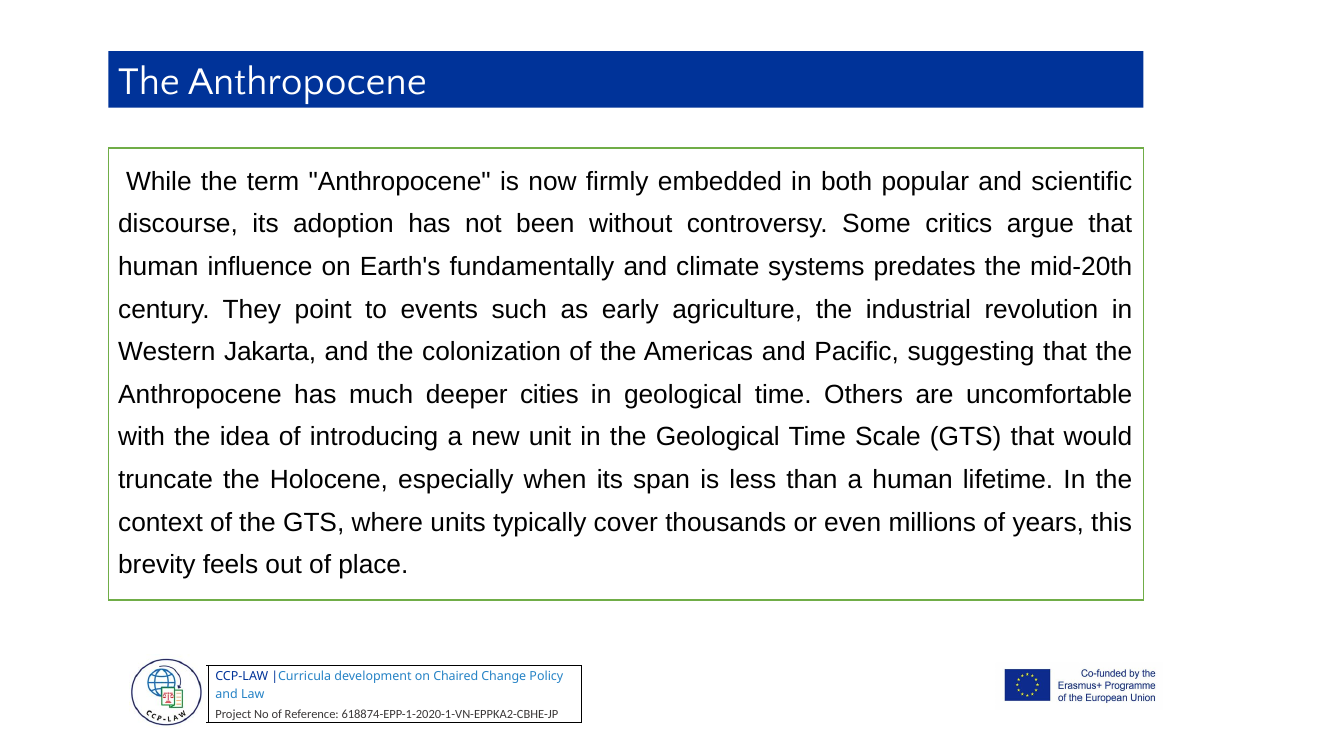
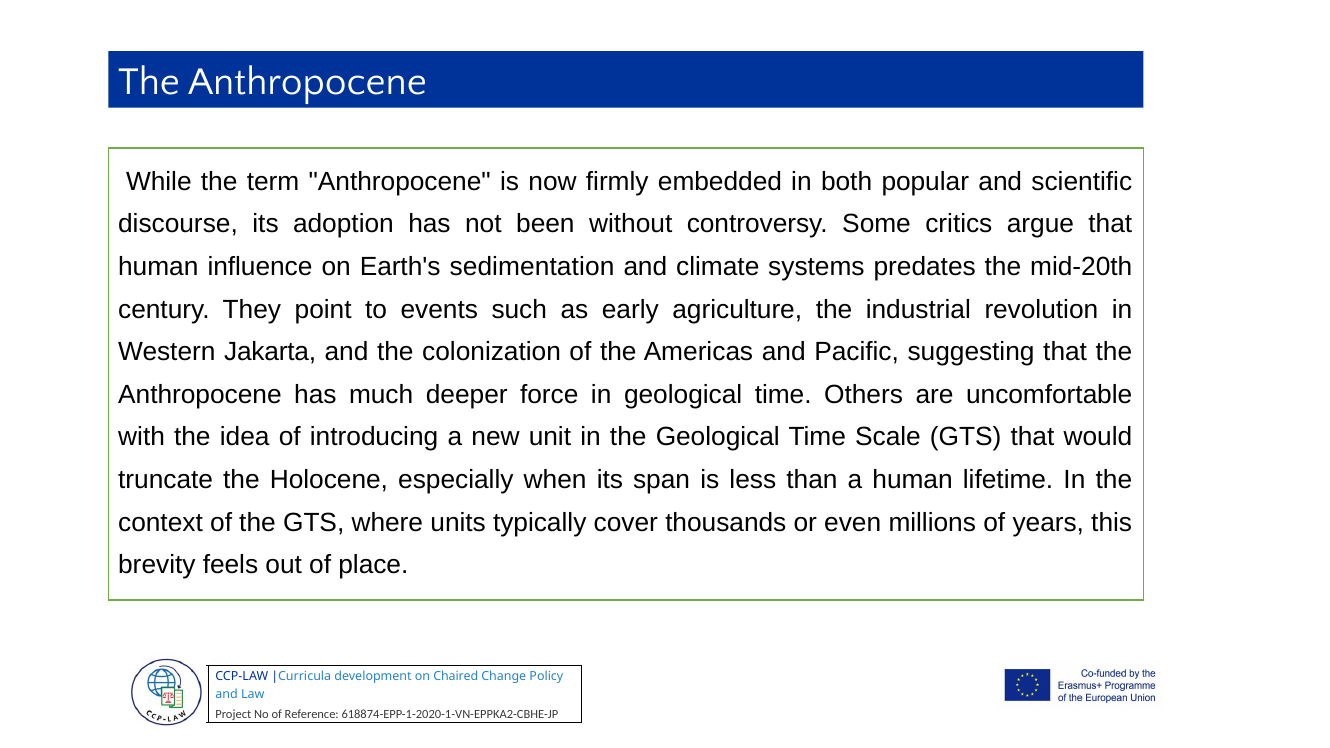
fundamentally: fundamentally -> sedimentation (532, 267)
cities: cities -> force (549, 395)
